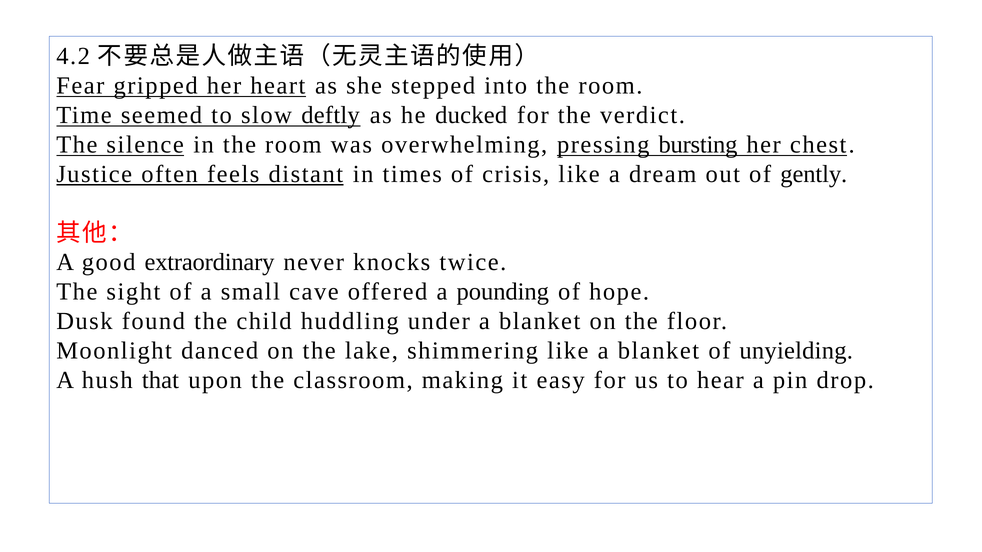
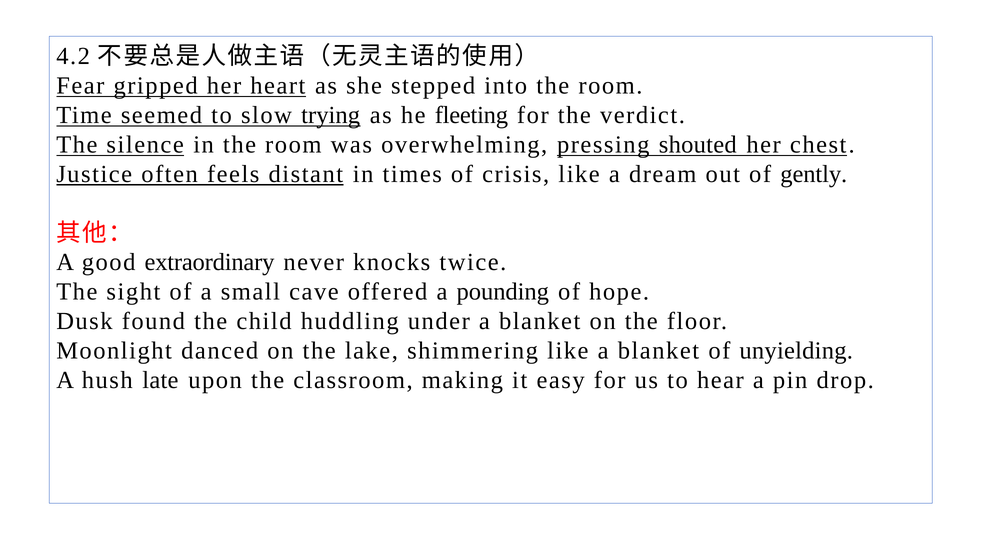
deftly: deftly -> trying (331, 115)
ducked: ducked -> fleeting (471, 115)
bursting: bursting -> shouted (698, 145)
that: that -> late (160, 380)
